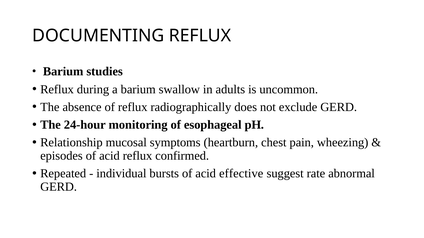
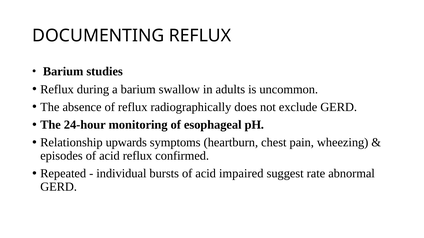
mucosal: mucosal -> upwards (126, 143)
effective: effective -> impaired (241, 174)
